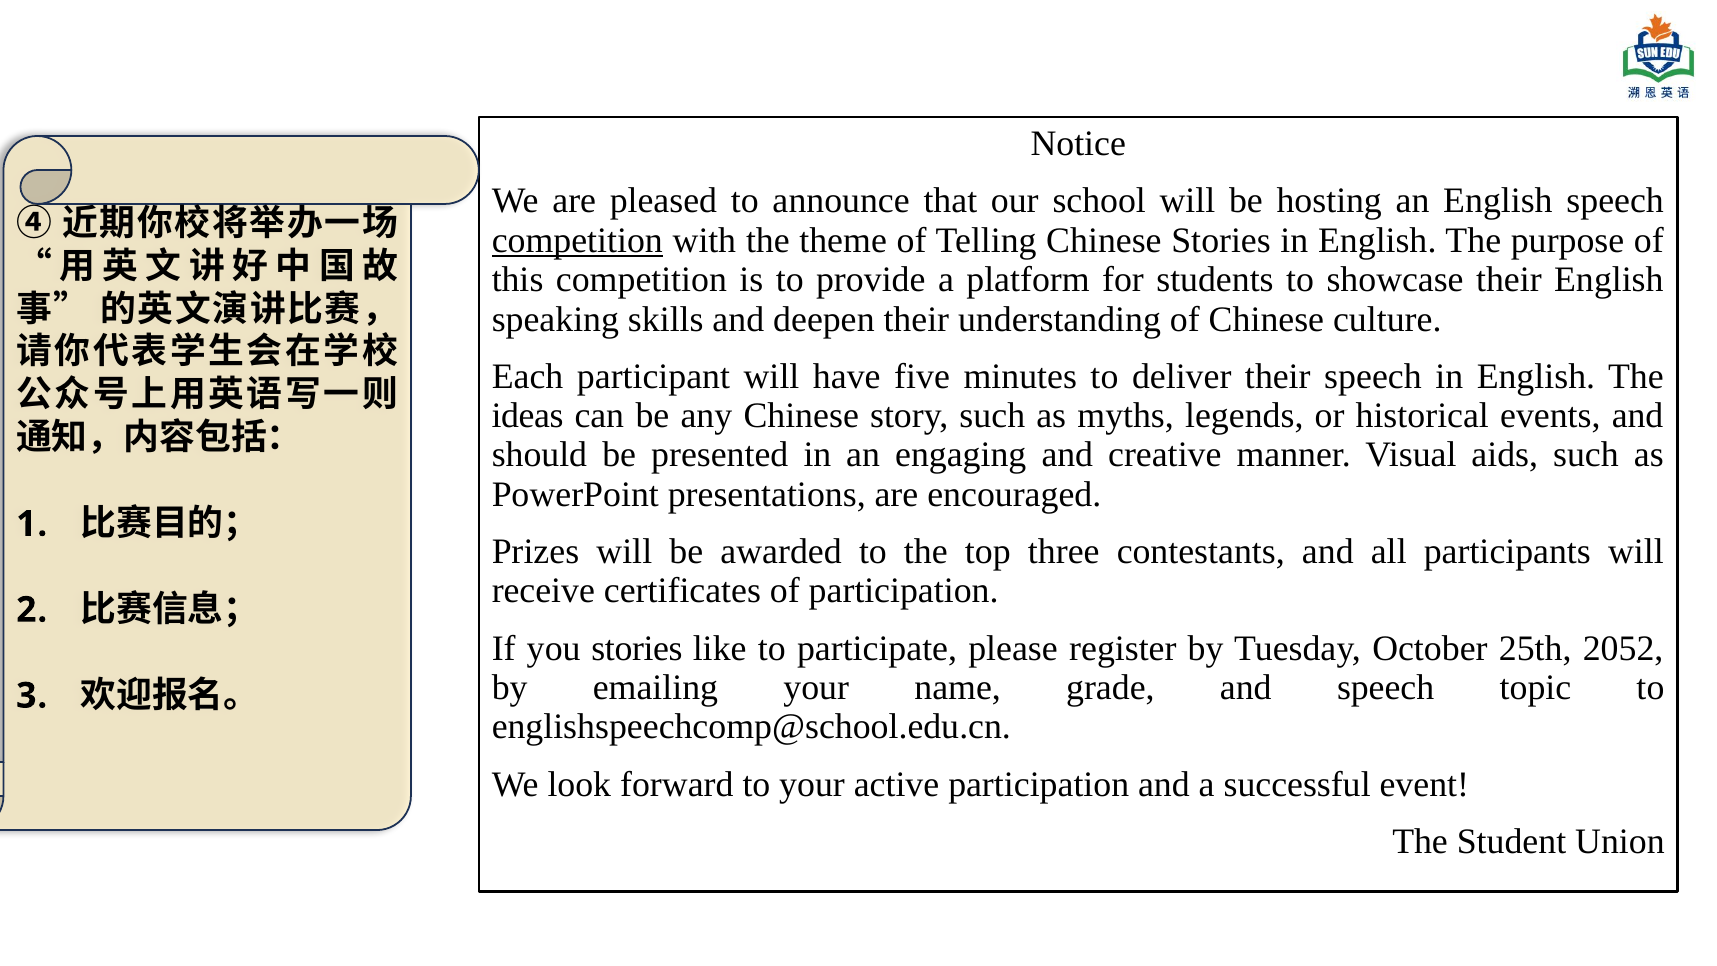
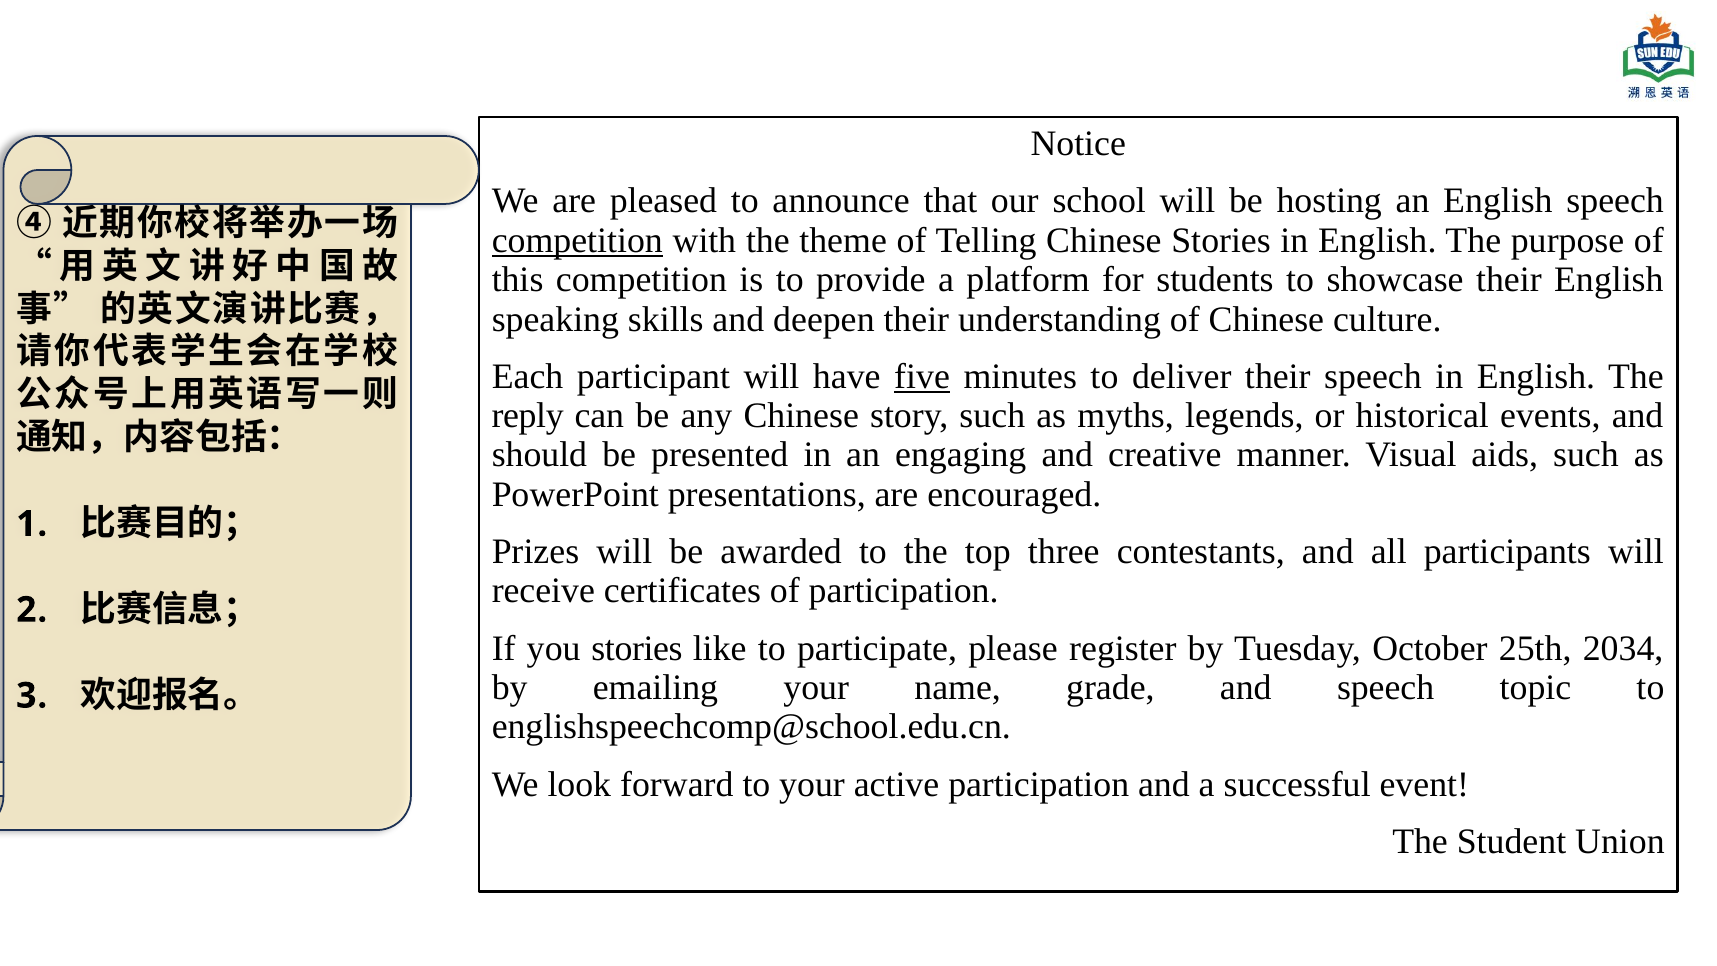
five underline: none -> present (922, 376)
ideas: ideas -> reply (528, 416)
2052: 2052 -> 2034 (1623, 648)
